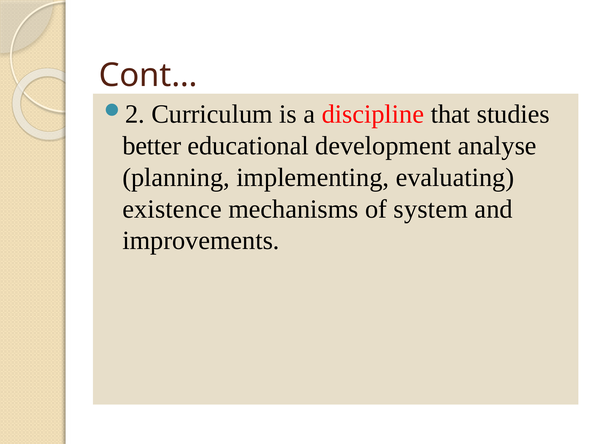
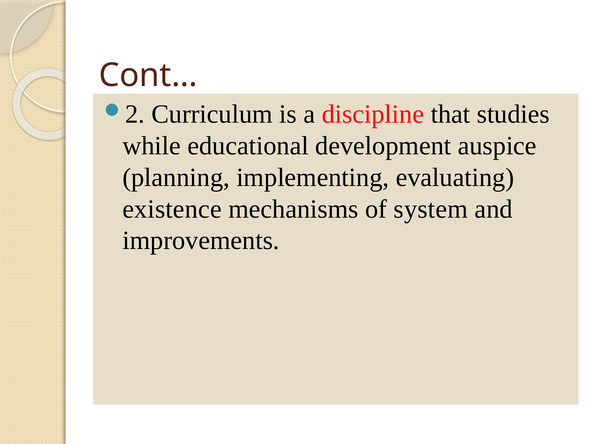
better: better -> while (152, 146)
analyse: analyse -> auspice (497, 146)
